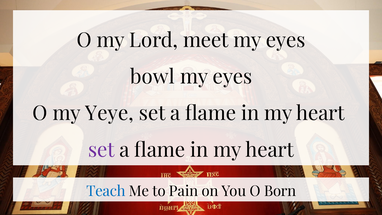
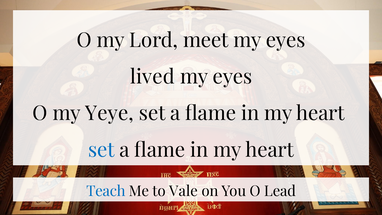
bowl: bowl -> lived (152, 77)
set colour: purple -> blue (101, 150)
Pain: Pain -> Vale (184, 191)
Born: Born -> Lead (280, 191)
